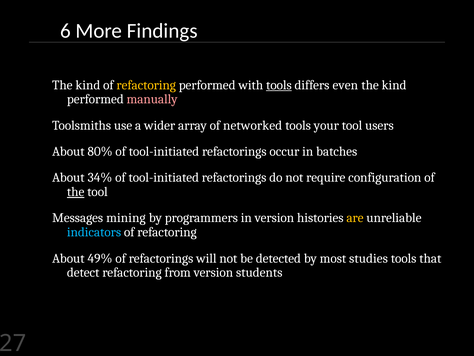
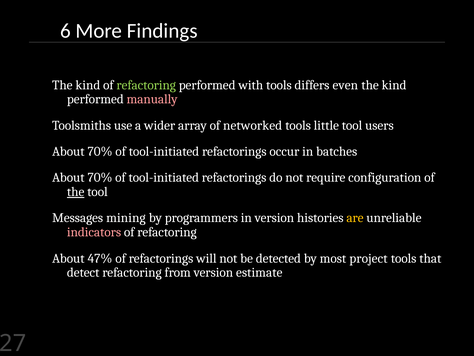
refactoring colour: yellow -> light green (146, 85)
tools underline: present -> none (279, 85)
your: your -> little (326, 125)
80%: 80% -> 70% (100, 151)
34%: 34% -> 70% (100, 177)
indicators colour: light blue -> pink (94, 232)
49%: 49% -> 47% (100, 258)
studies: studies -> project (368, 258)
students: students -> estimate (259, 272)
